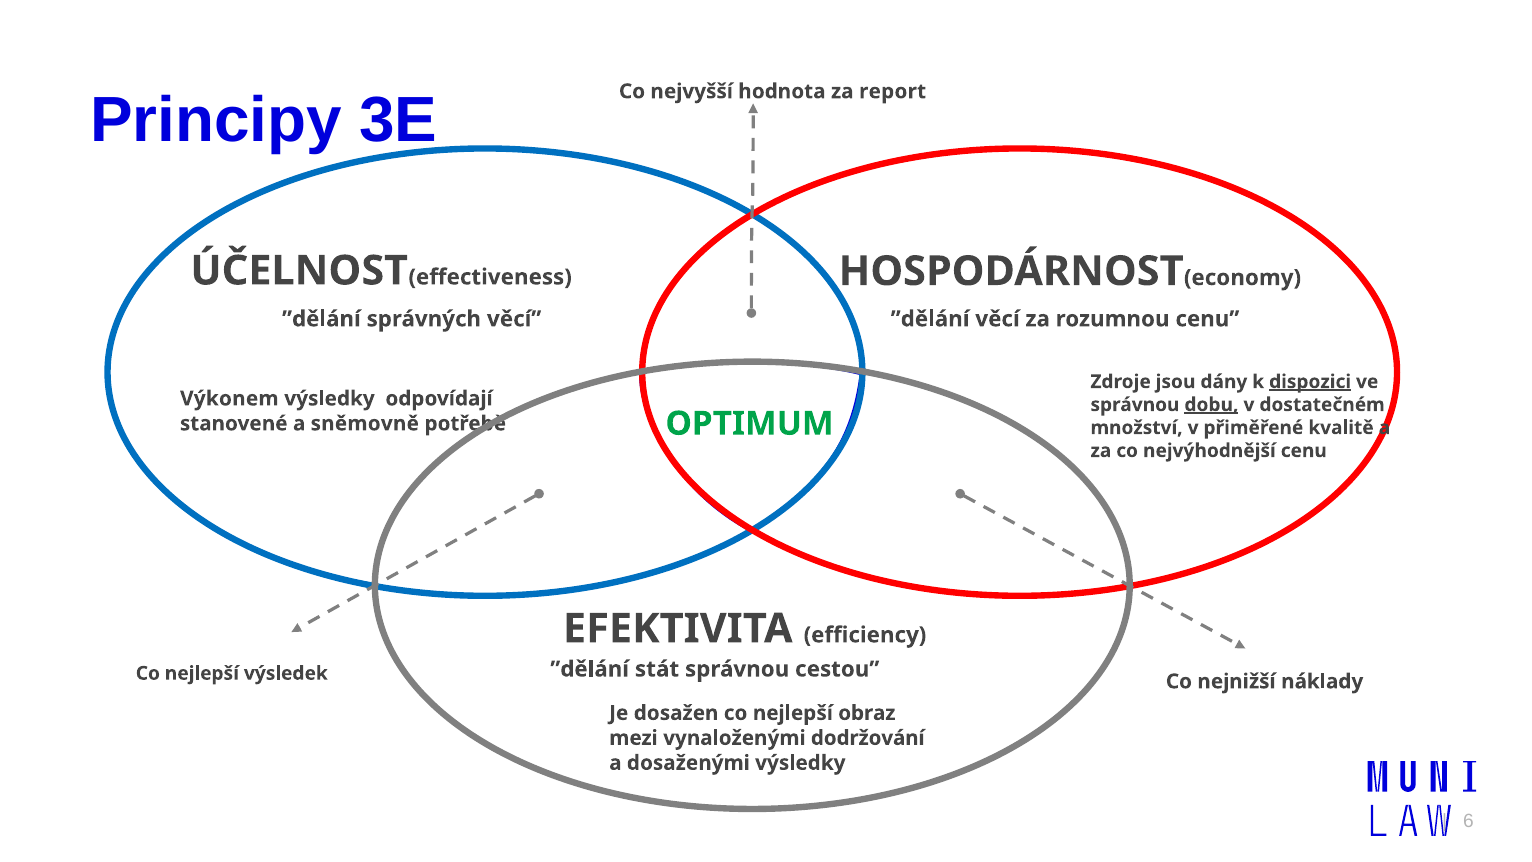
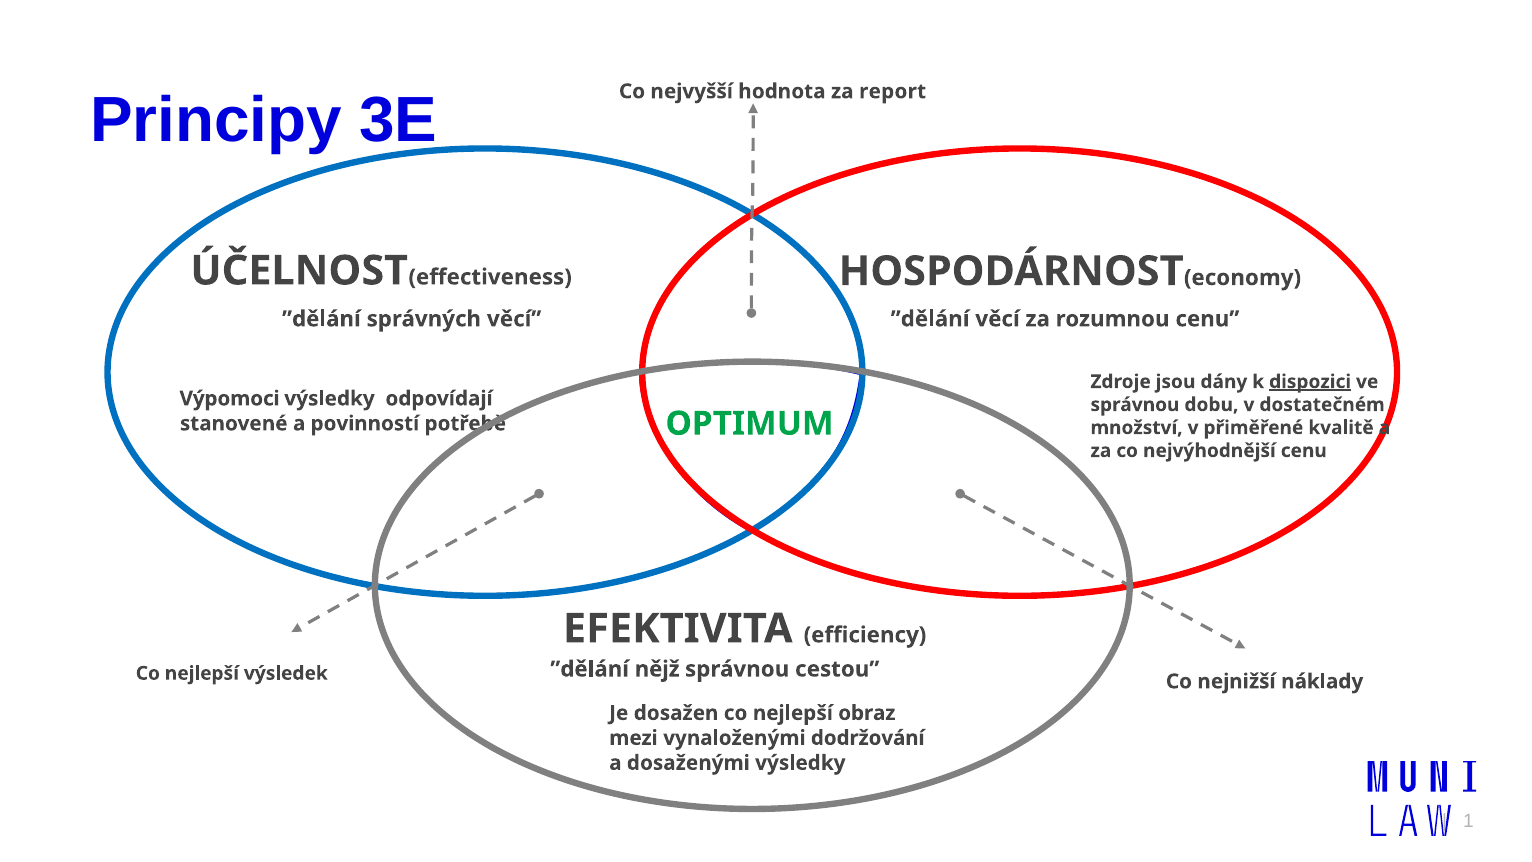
Výkonem: Výkonem -> Výpomoci (230, 399)
dobu underline: present -> none (1211, 405)
sněmovně: sněmovně -> povinností (365, 423)
stát: stát -> nějž (657, 669)
6: 6 -> 1 (1468, 821)
